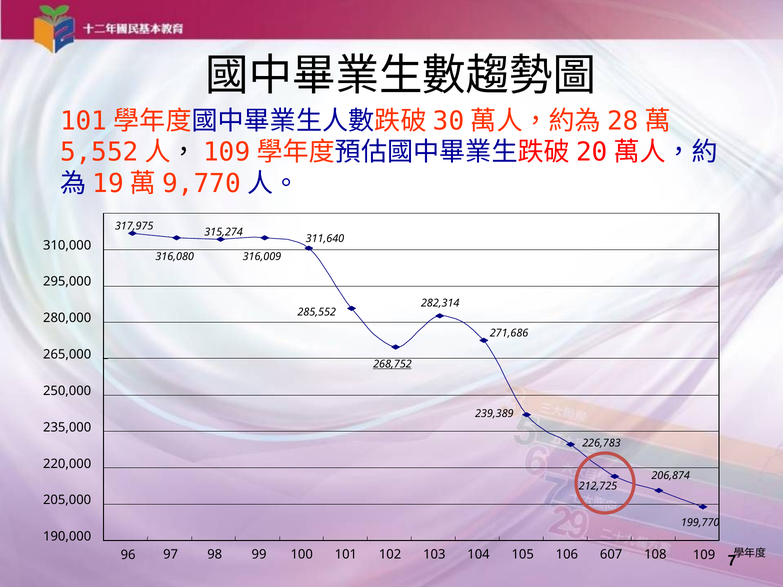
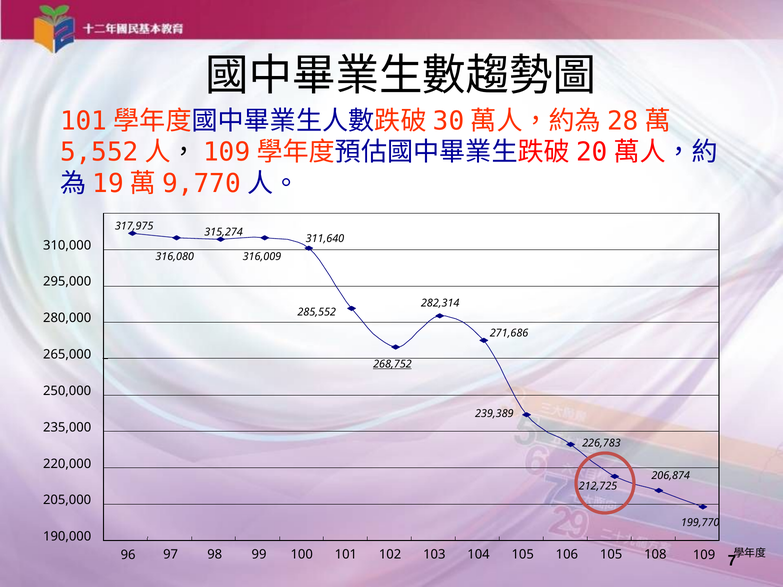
106 607: 607 -> 105 (611, 555)
